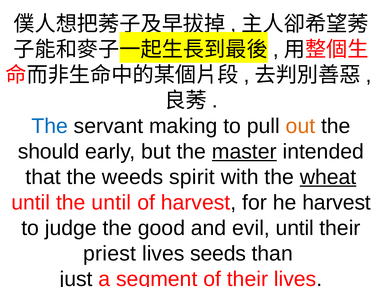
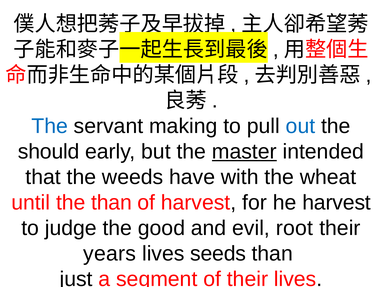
out colour: orange -> blue (300, 126)
spirit: spirit -> have (192, 177)
wheat underline: present -> none (328, 177)
the until: until -> than (111, 202)
evil until: until -> root (294, 228)
priest: priest -> years (110, 253)
